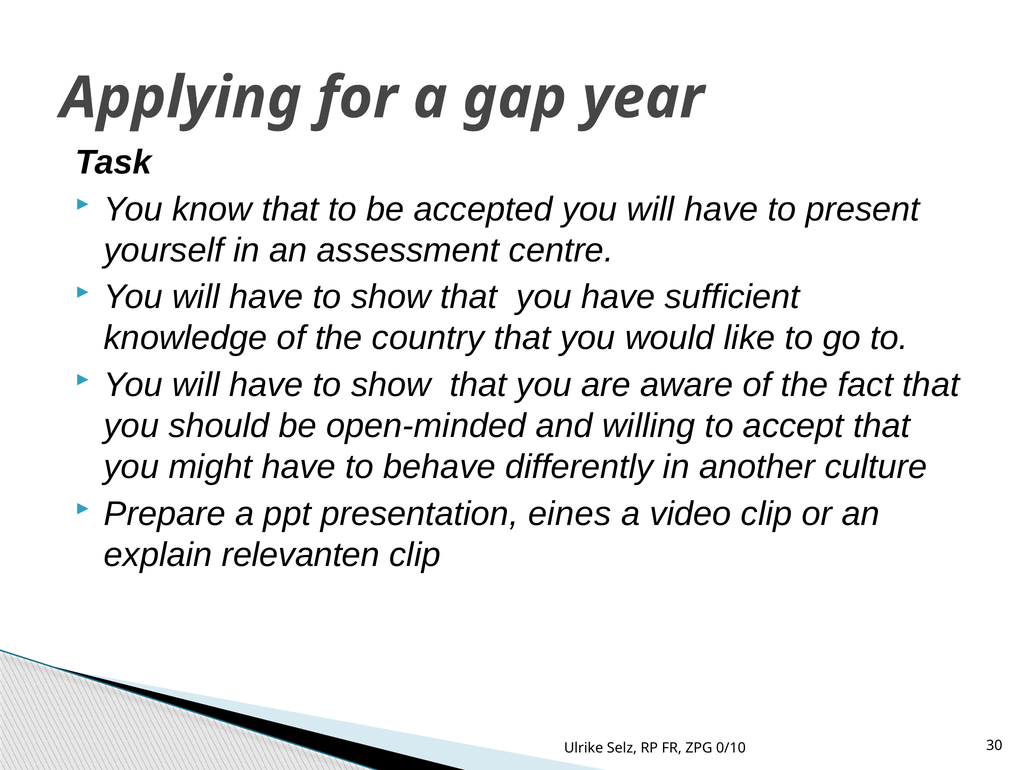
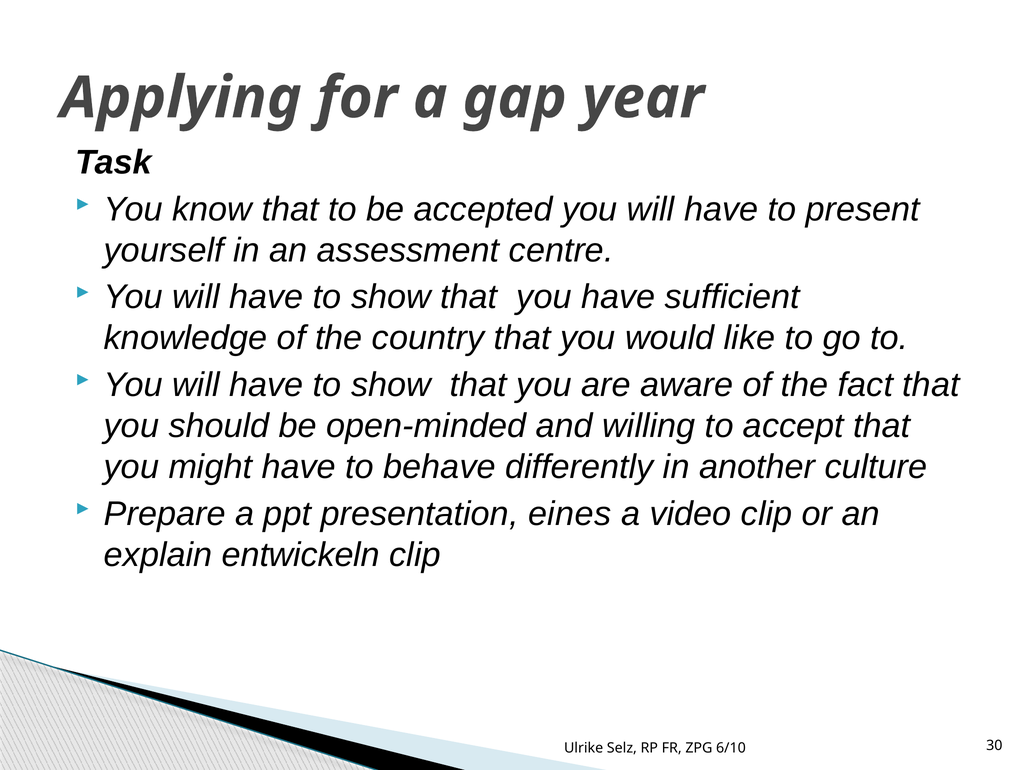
relevanten: relevanten -> entwickeln (301, 555)
0/10: 0/10 -> 6/10 (731, 748)
